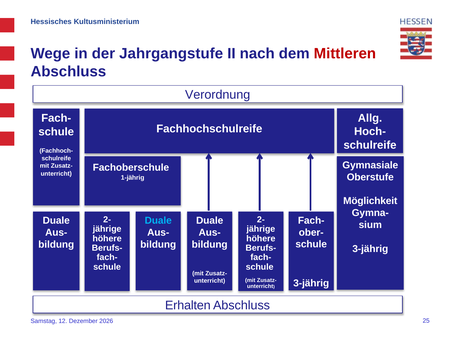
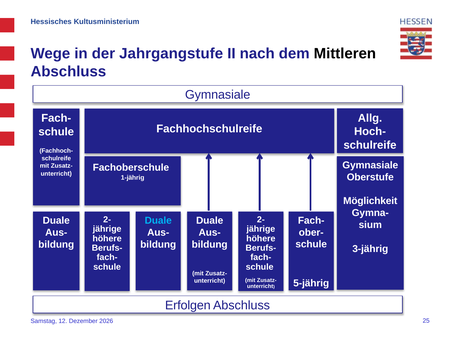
Mittleren colour: red -> black (345, 53)
Verordnung: Verordnung -> Gymnasiale (218, 95)
3-jährig: 3-jährig -> 5-jährig (311, 283)
Erhalten: Erhalten -> Erfolgen (188, 305)
